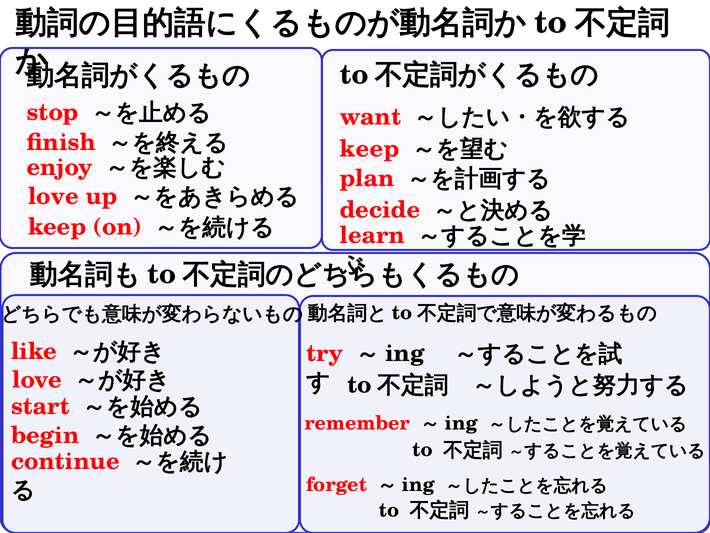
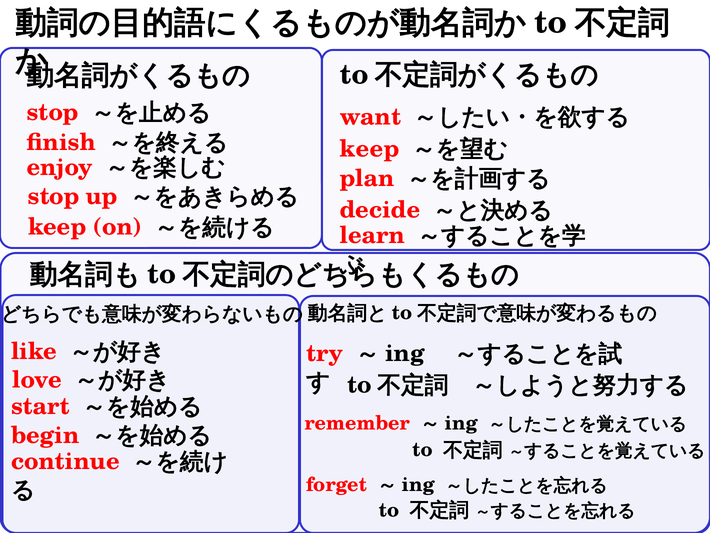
love: love -> stop (54, 196)
